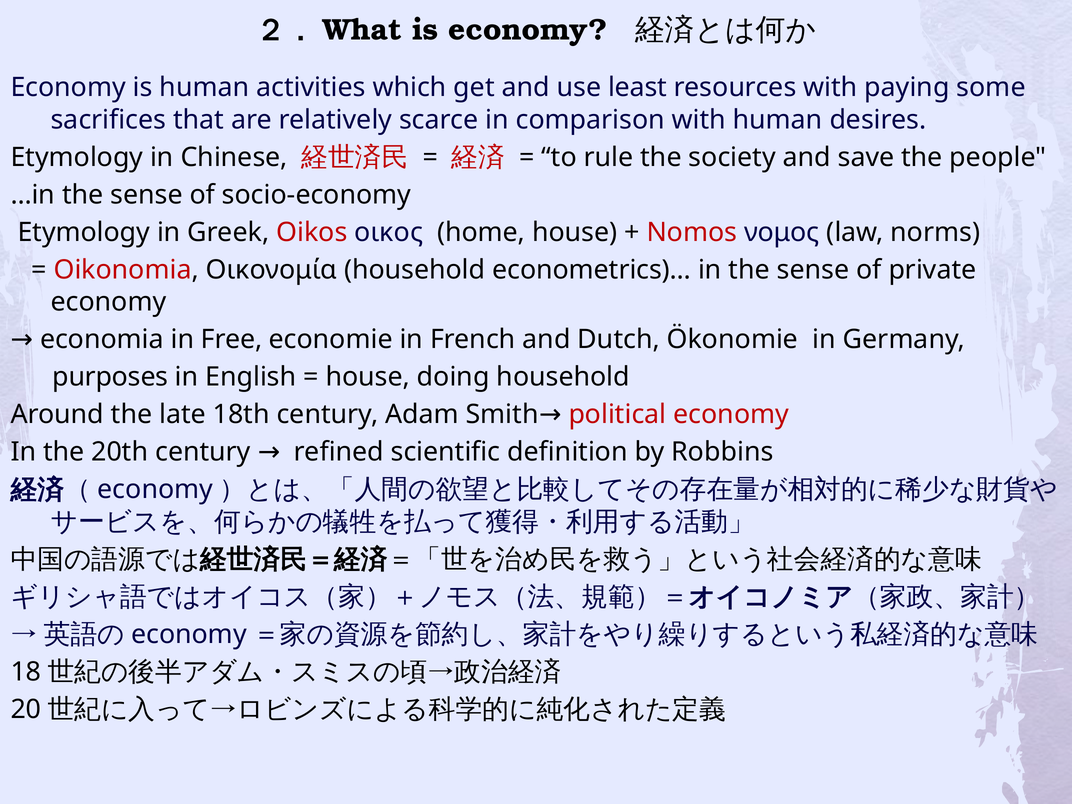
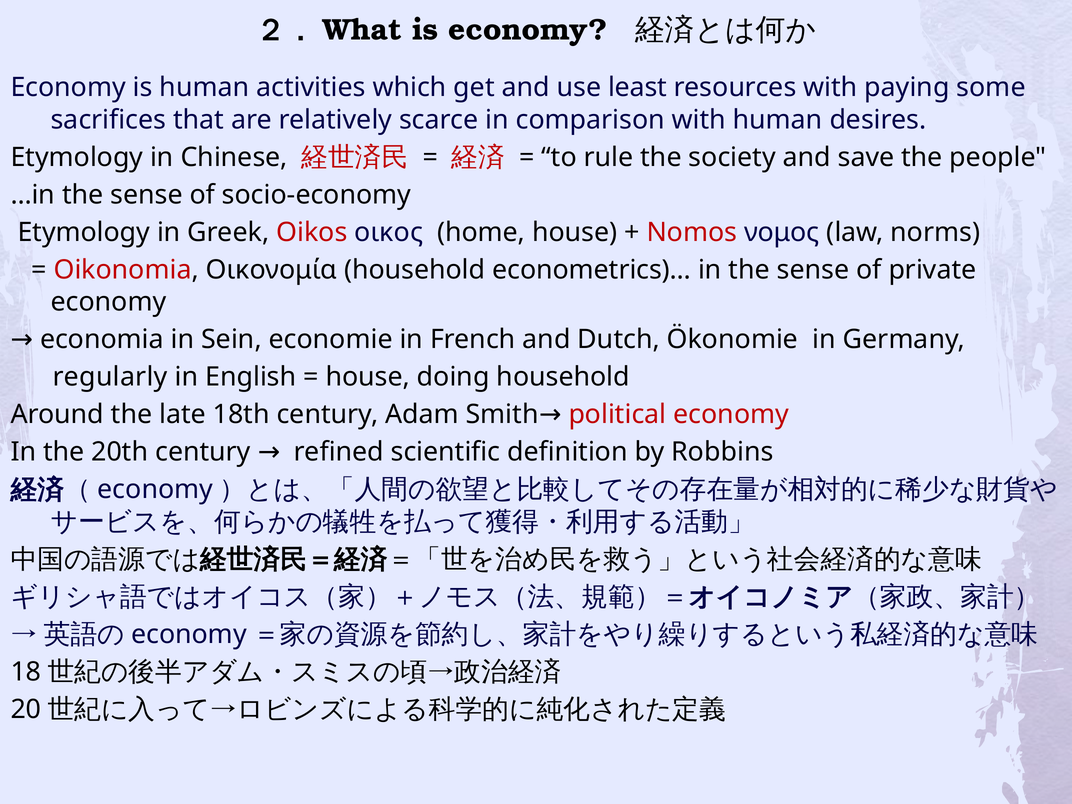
Free: Free -> Sein (231, 339)
purposes: purposes -> regularly (110, 377)
